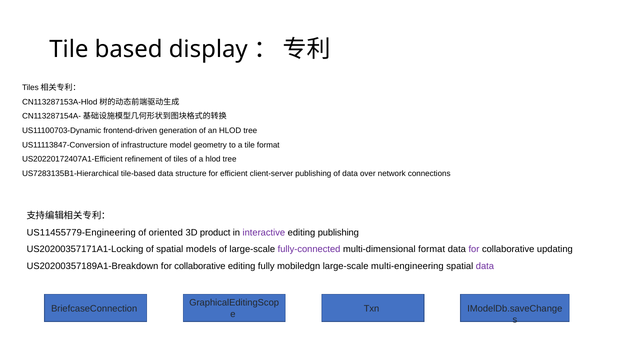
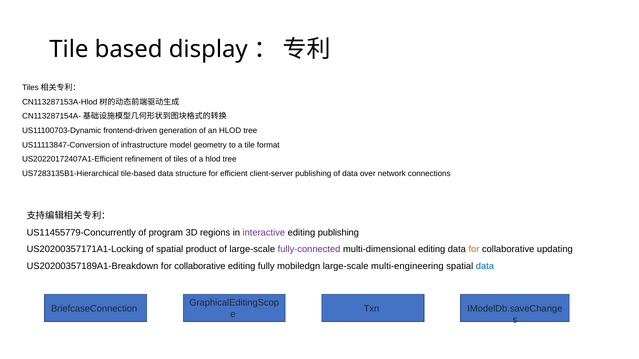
US11455779-Engineering: US11455779-Engineering -> US11455779-Concurrently (81, 233)
oriented: oriented -> program (166, 233)
product: product -> regions (215, 233)
models: models -> product (201, 250)
multi-dimensional format: format -> editing (432, 250)
for colour: purple -> orange (474, 250)
data colour: purple -> blue (485, 266)
